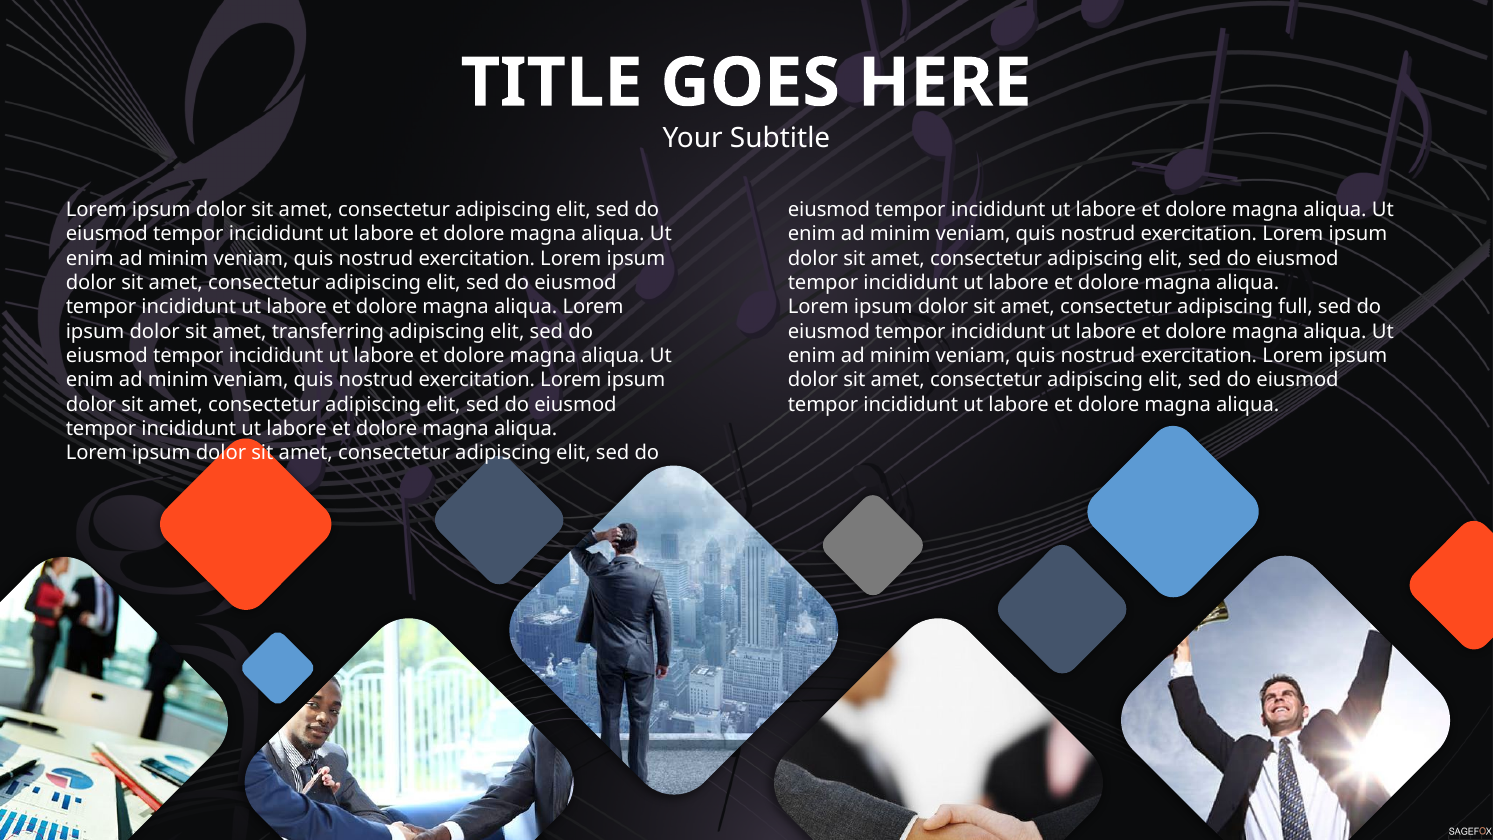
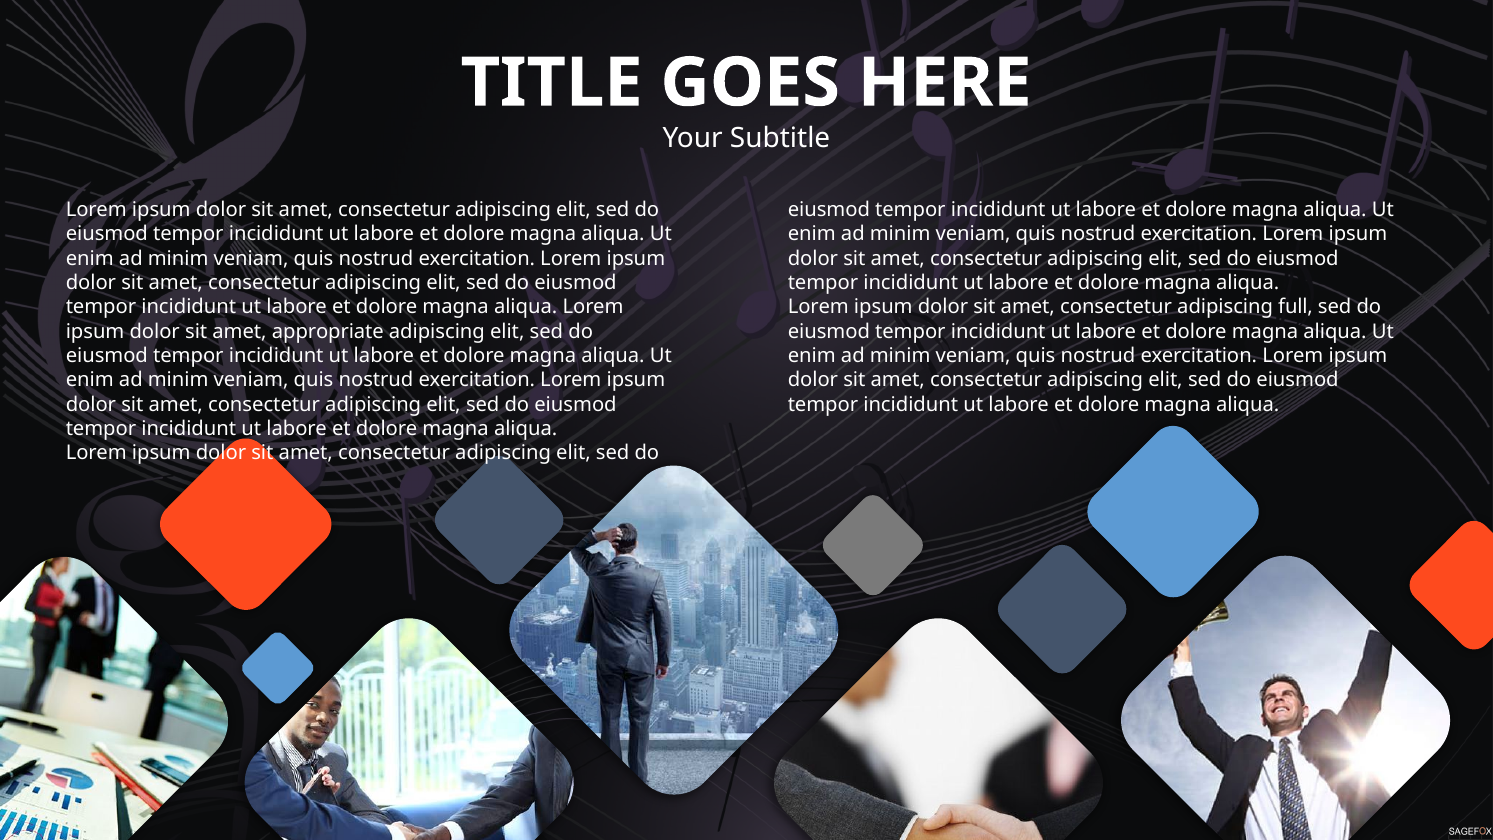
transferring: transferring -> appropriate (328, 331)
